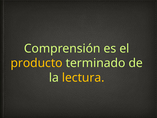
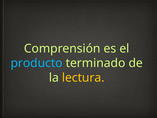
producto colour: yellow -> light blue (37, 63)
